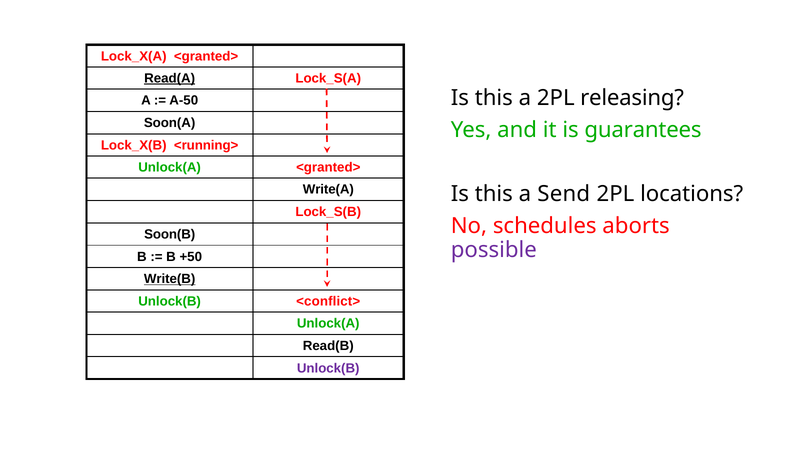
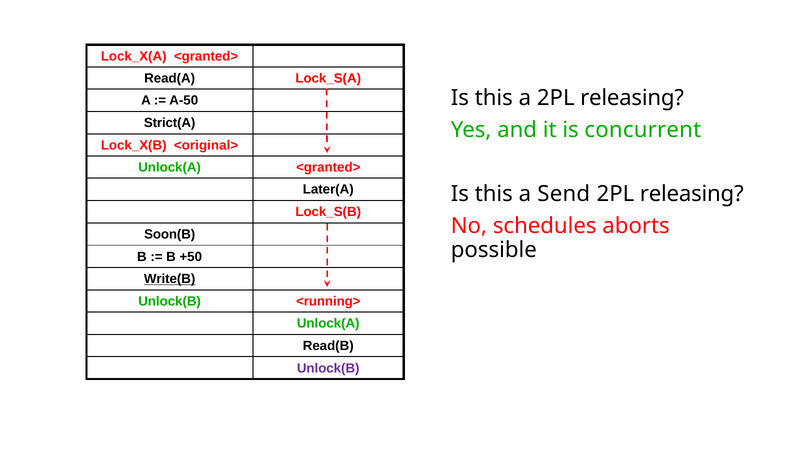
Read(A underline: present -> none (170, 78)
Soon(A: Soon(A -> Strict(A (170, 123)
guarantees: guarantees -> concurrent (643, 130)
<running>: <running> -> <original> (206, 145)
Write(A: Write(A -> Later(A (328, 190)
locations: locations -> releasing (692, 194)
possible colour: purple -> black (494, 250)
<conflict>: <conflict> -> <running> (328, 302)
